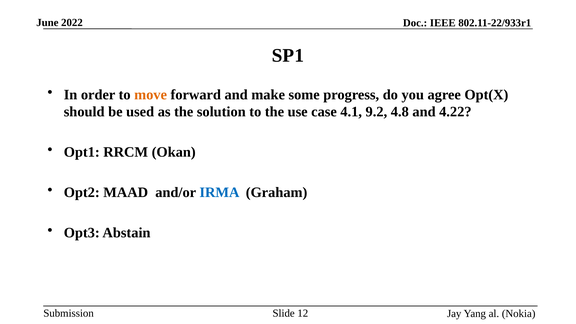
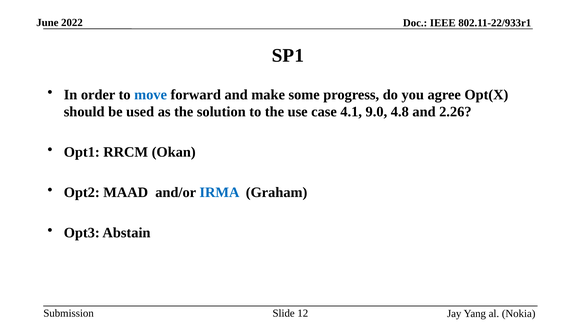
move colour: orange -> blue (151, 95)
9.2: 9.2 -> 9.0 (376, 112)
4.22: 4.22 -> 2.26 (455, 112)
